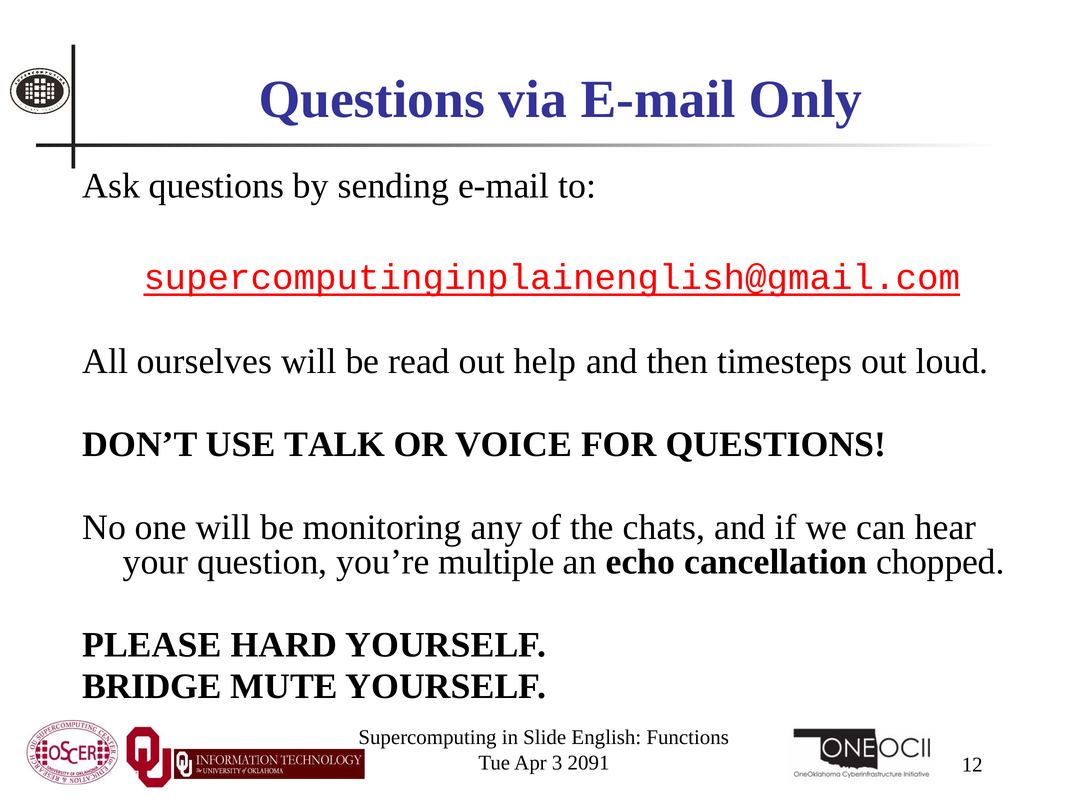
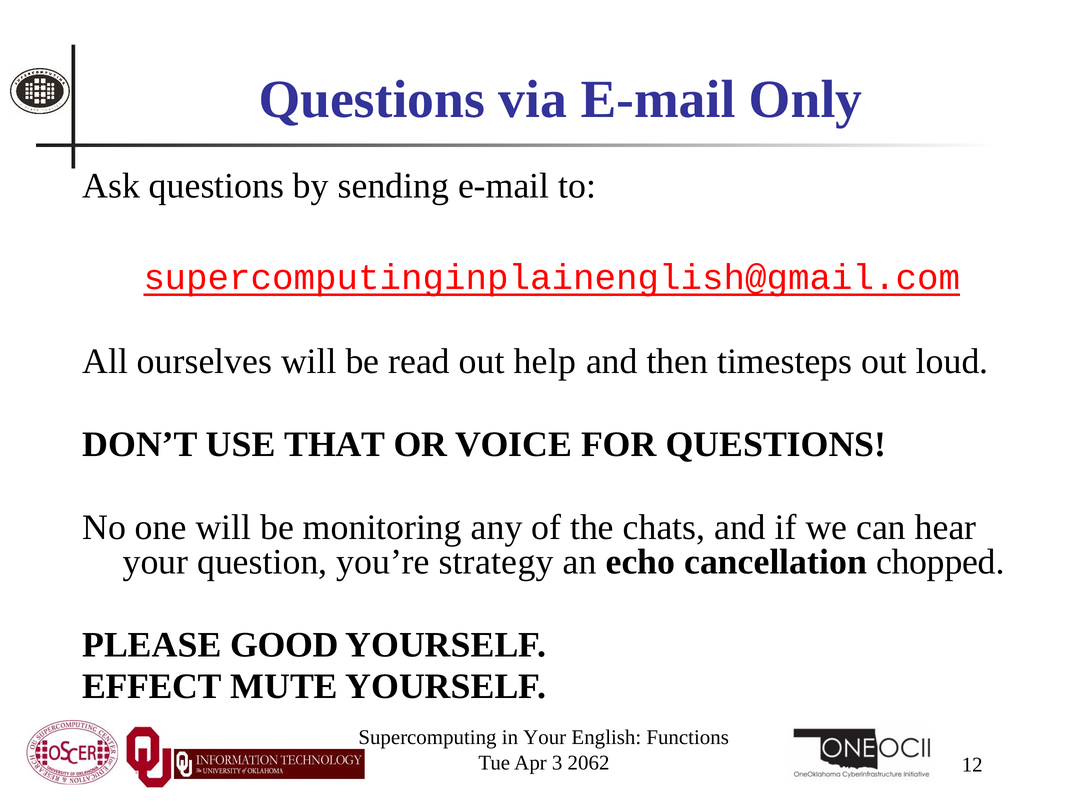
TALK: TALK -> THAT (335, 444)
multiple: multiple -> strategy (496, 561)
HARD: HARD -> GOOD (284, 644)
BRIDGE: BRIDGE -> EFFECT (152, 686)
in Slide: Slide -> Your (545, 737)
2091: 2091 -> 2062 (589, 762)
